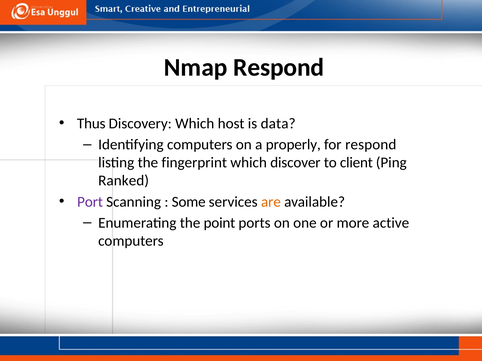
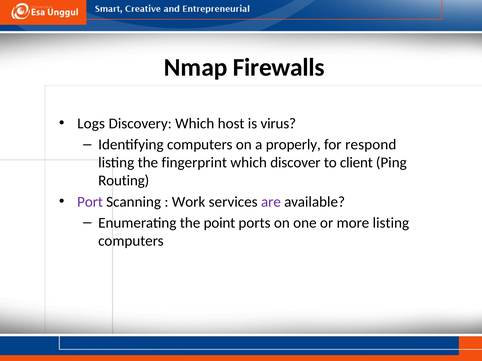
Nmap Respond: Respond -> Firewalls (279, 68)
Thus: Thus -> Logs (91, 124)
data: data -> virus (278, 124)
Ranked: Ranked -> Routing (124, 181)
Some: Some -> Work (189, 202)
are colour: orange -> purple (271, 202)
more active: active -> listing (391, 223)
